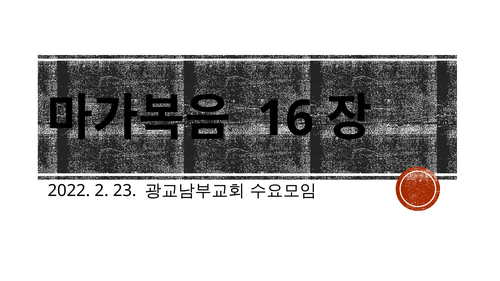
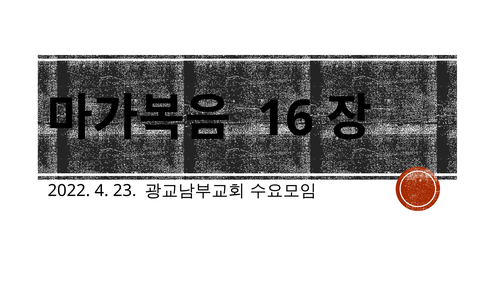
2: 2 -> 4 (102, 191)
